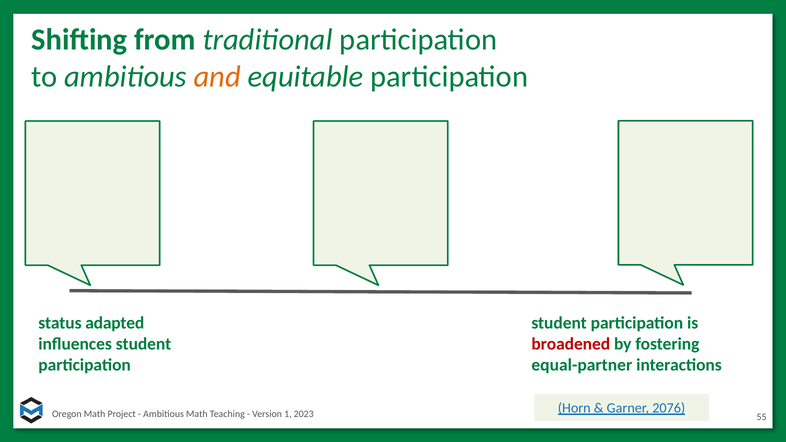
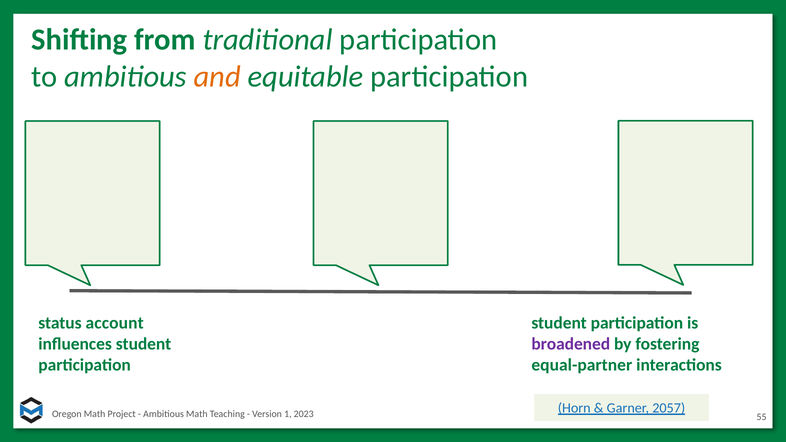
adapted: adapted -> account (115, 323)
broadened colour: red -> purple (571, 344)
2076: 2076 -> 2057 (669, 408)
